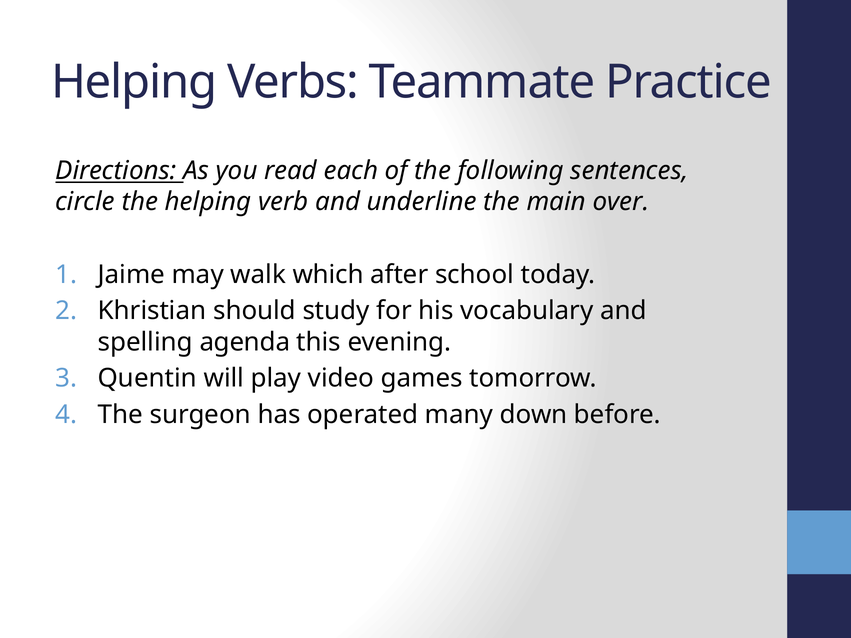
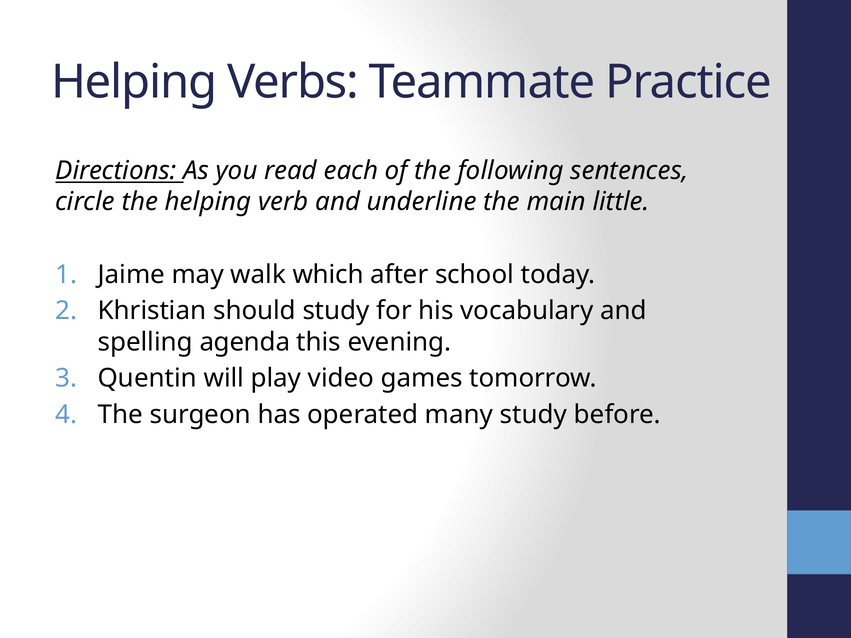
over: over -> little (621, 202)
many down: down -> study (533, 415)
